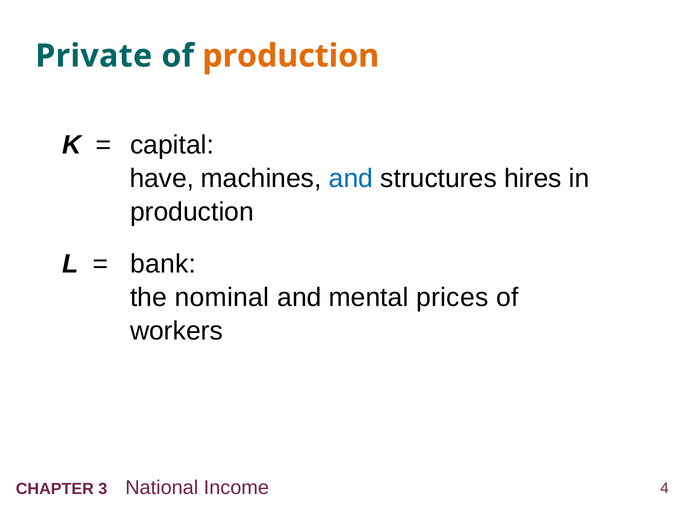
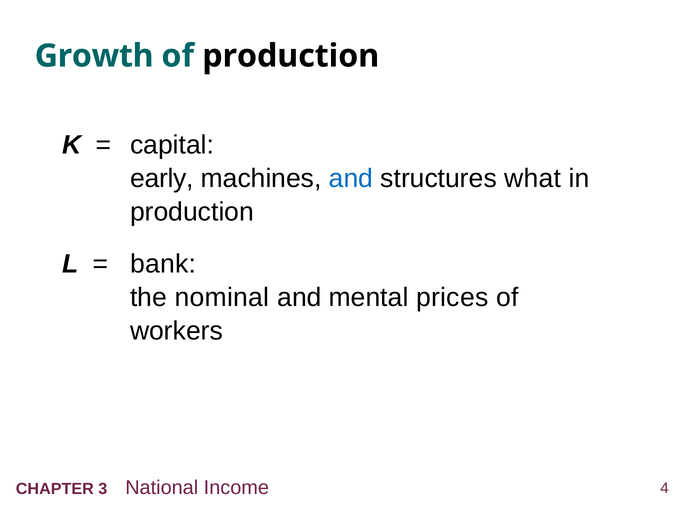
Private: Private -> Growth (94, 56)
production colour: orange -> black (291, 56)
have: have -> early (162, 179)
hires: hires -> what (533, 179)
